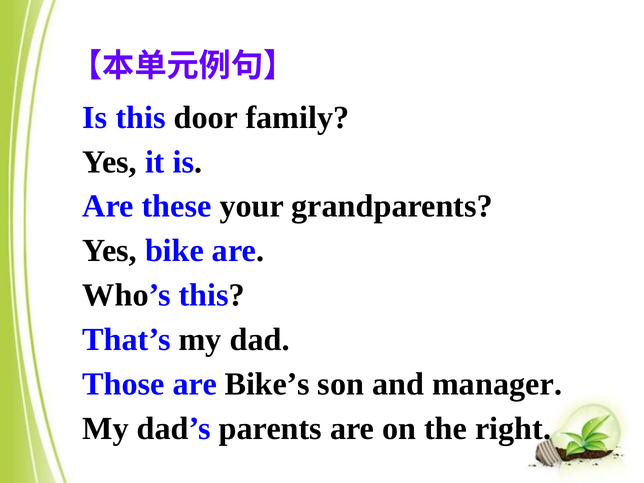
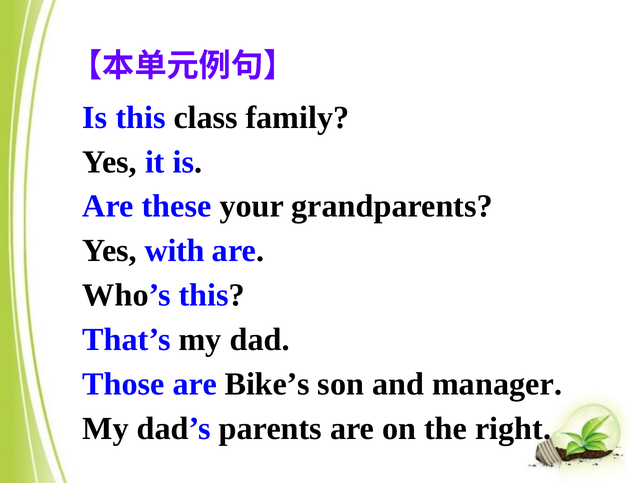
door: door -> class (206, 117)
bike: bike -> with (175, 251)
